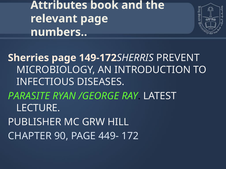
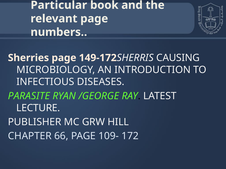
Attributes: Attributes -> Particular (59, 5)
PREVENT: PREVENT -> CAUSING (178, 58)
90: 90 -> 66 (61, 136)
449-: 449- -> 109- (109, 136)
